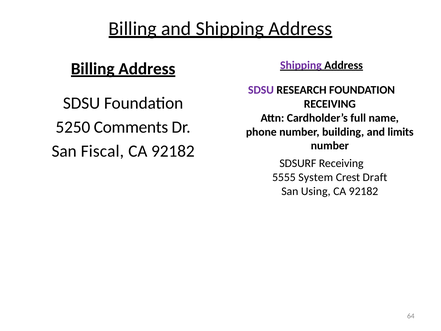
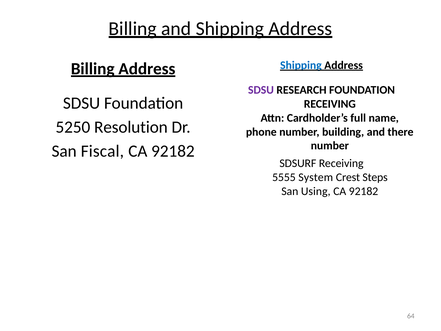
Shipping colour: purple -> blue (301, 65)
Comments: Comments -> Resolution (131, 127)
limits: limits -> there (401, 132)
Draft: Draft -> Steps (375, 177)
